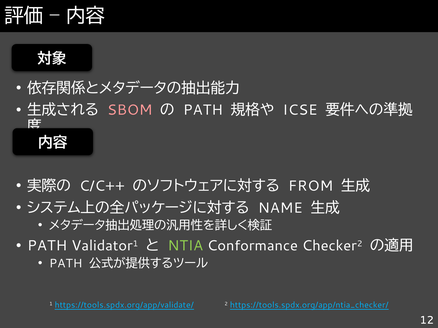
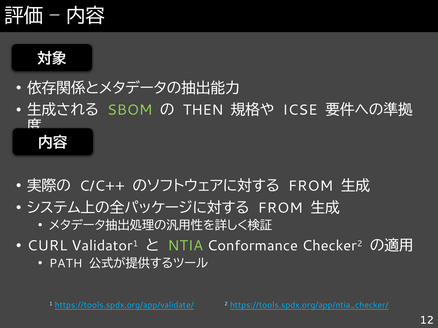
SBOM colour: pink -> light green (130, 110)
PATH: PATH -> THEN (203, 110)
NAME: NAME -> FROM (280, 208)
PATH: PATH -> CURL (47, 246)
